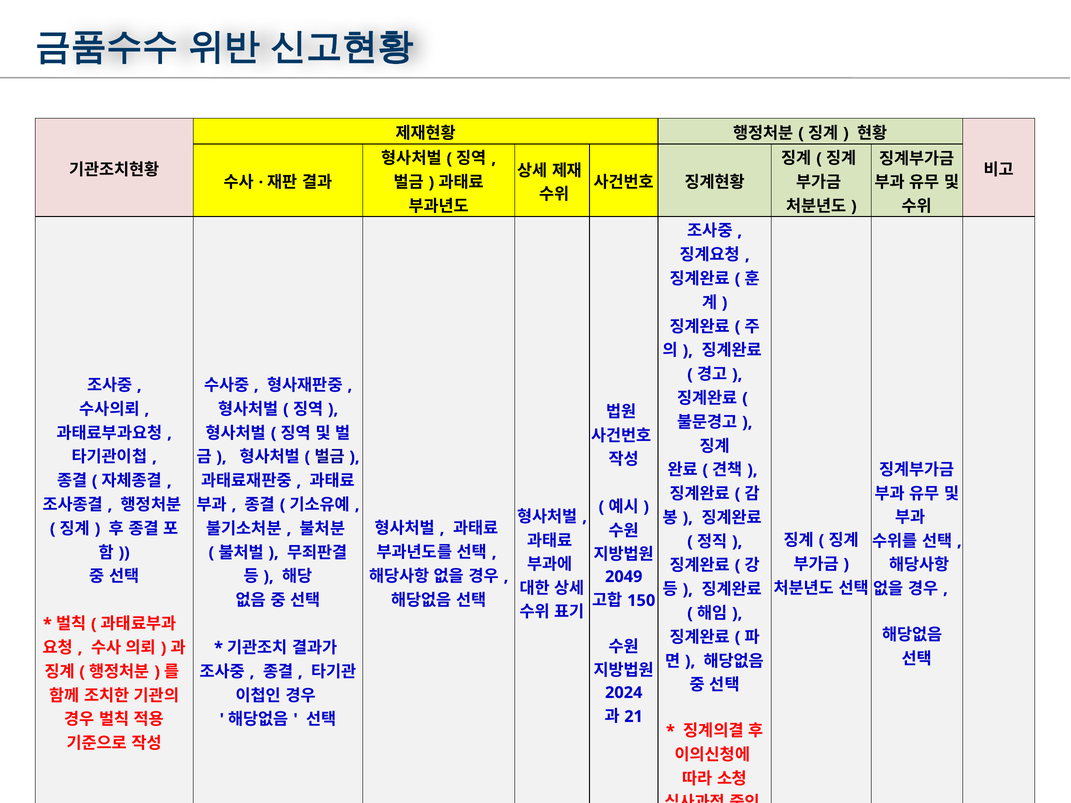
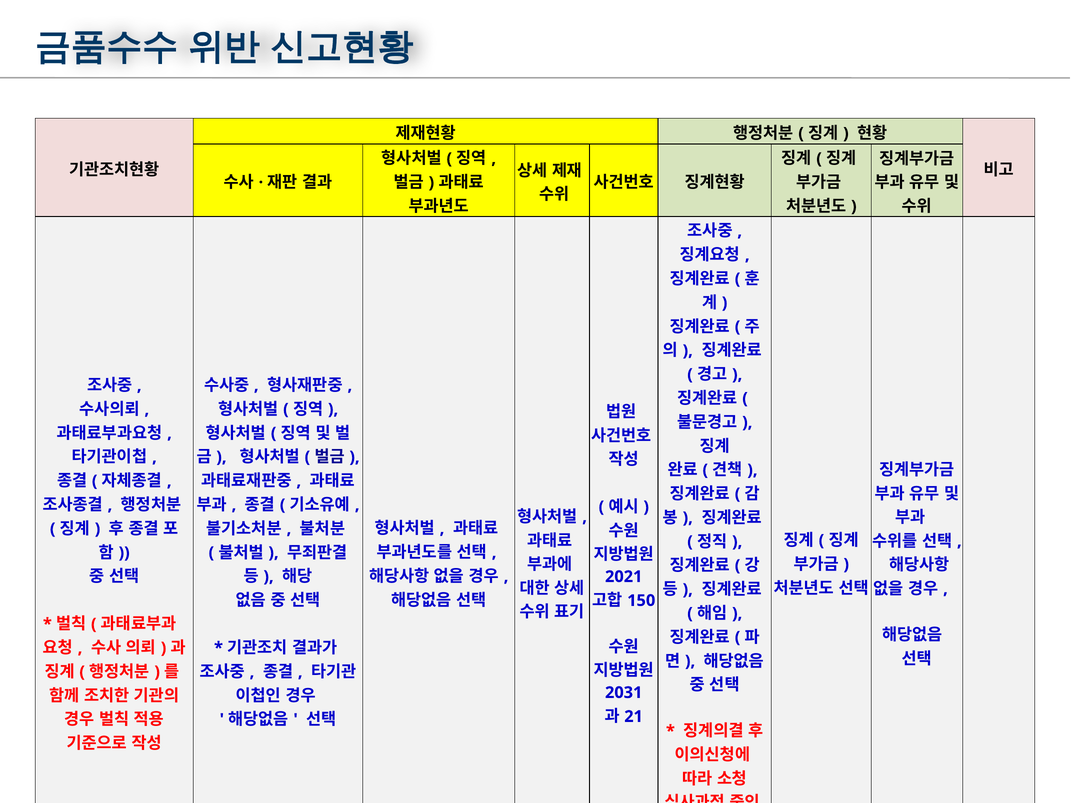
2049: 2049 -> 2021 (624, 577)
2024: 2024 -> 2031 (624, 693)
